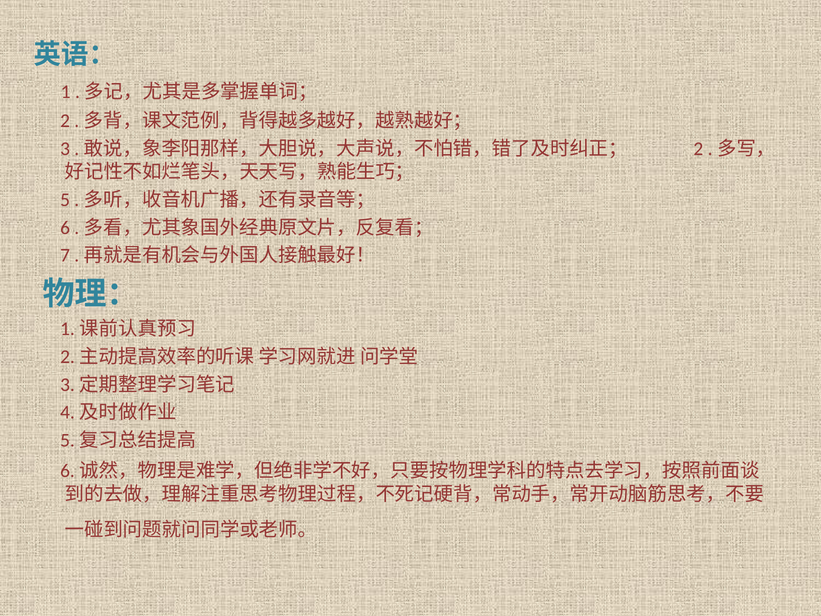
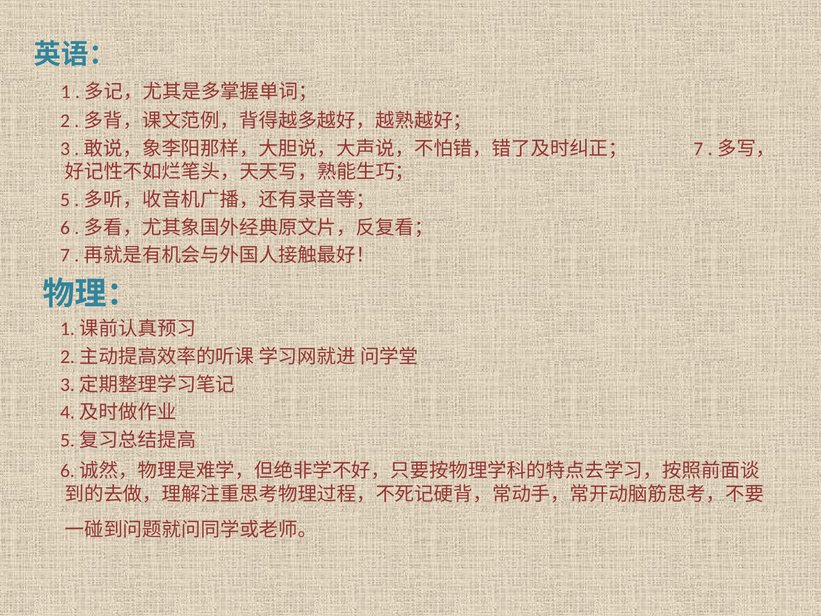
2: 2 -> 7 (698, 149)
